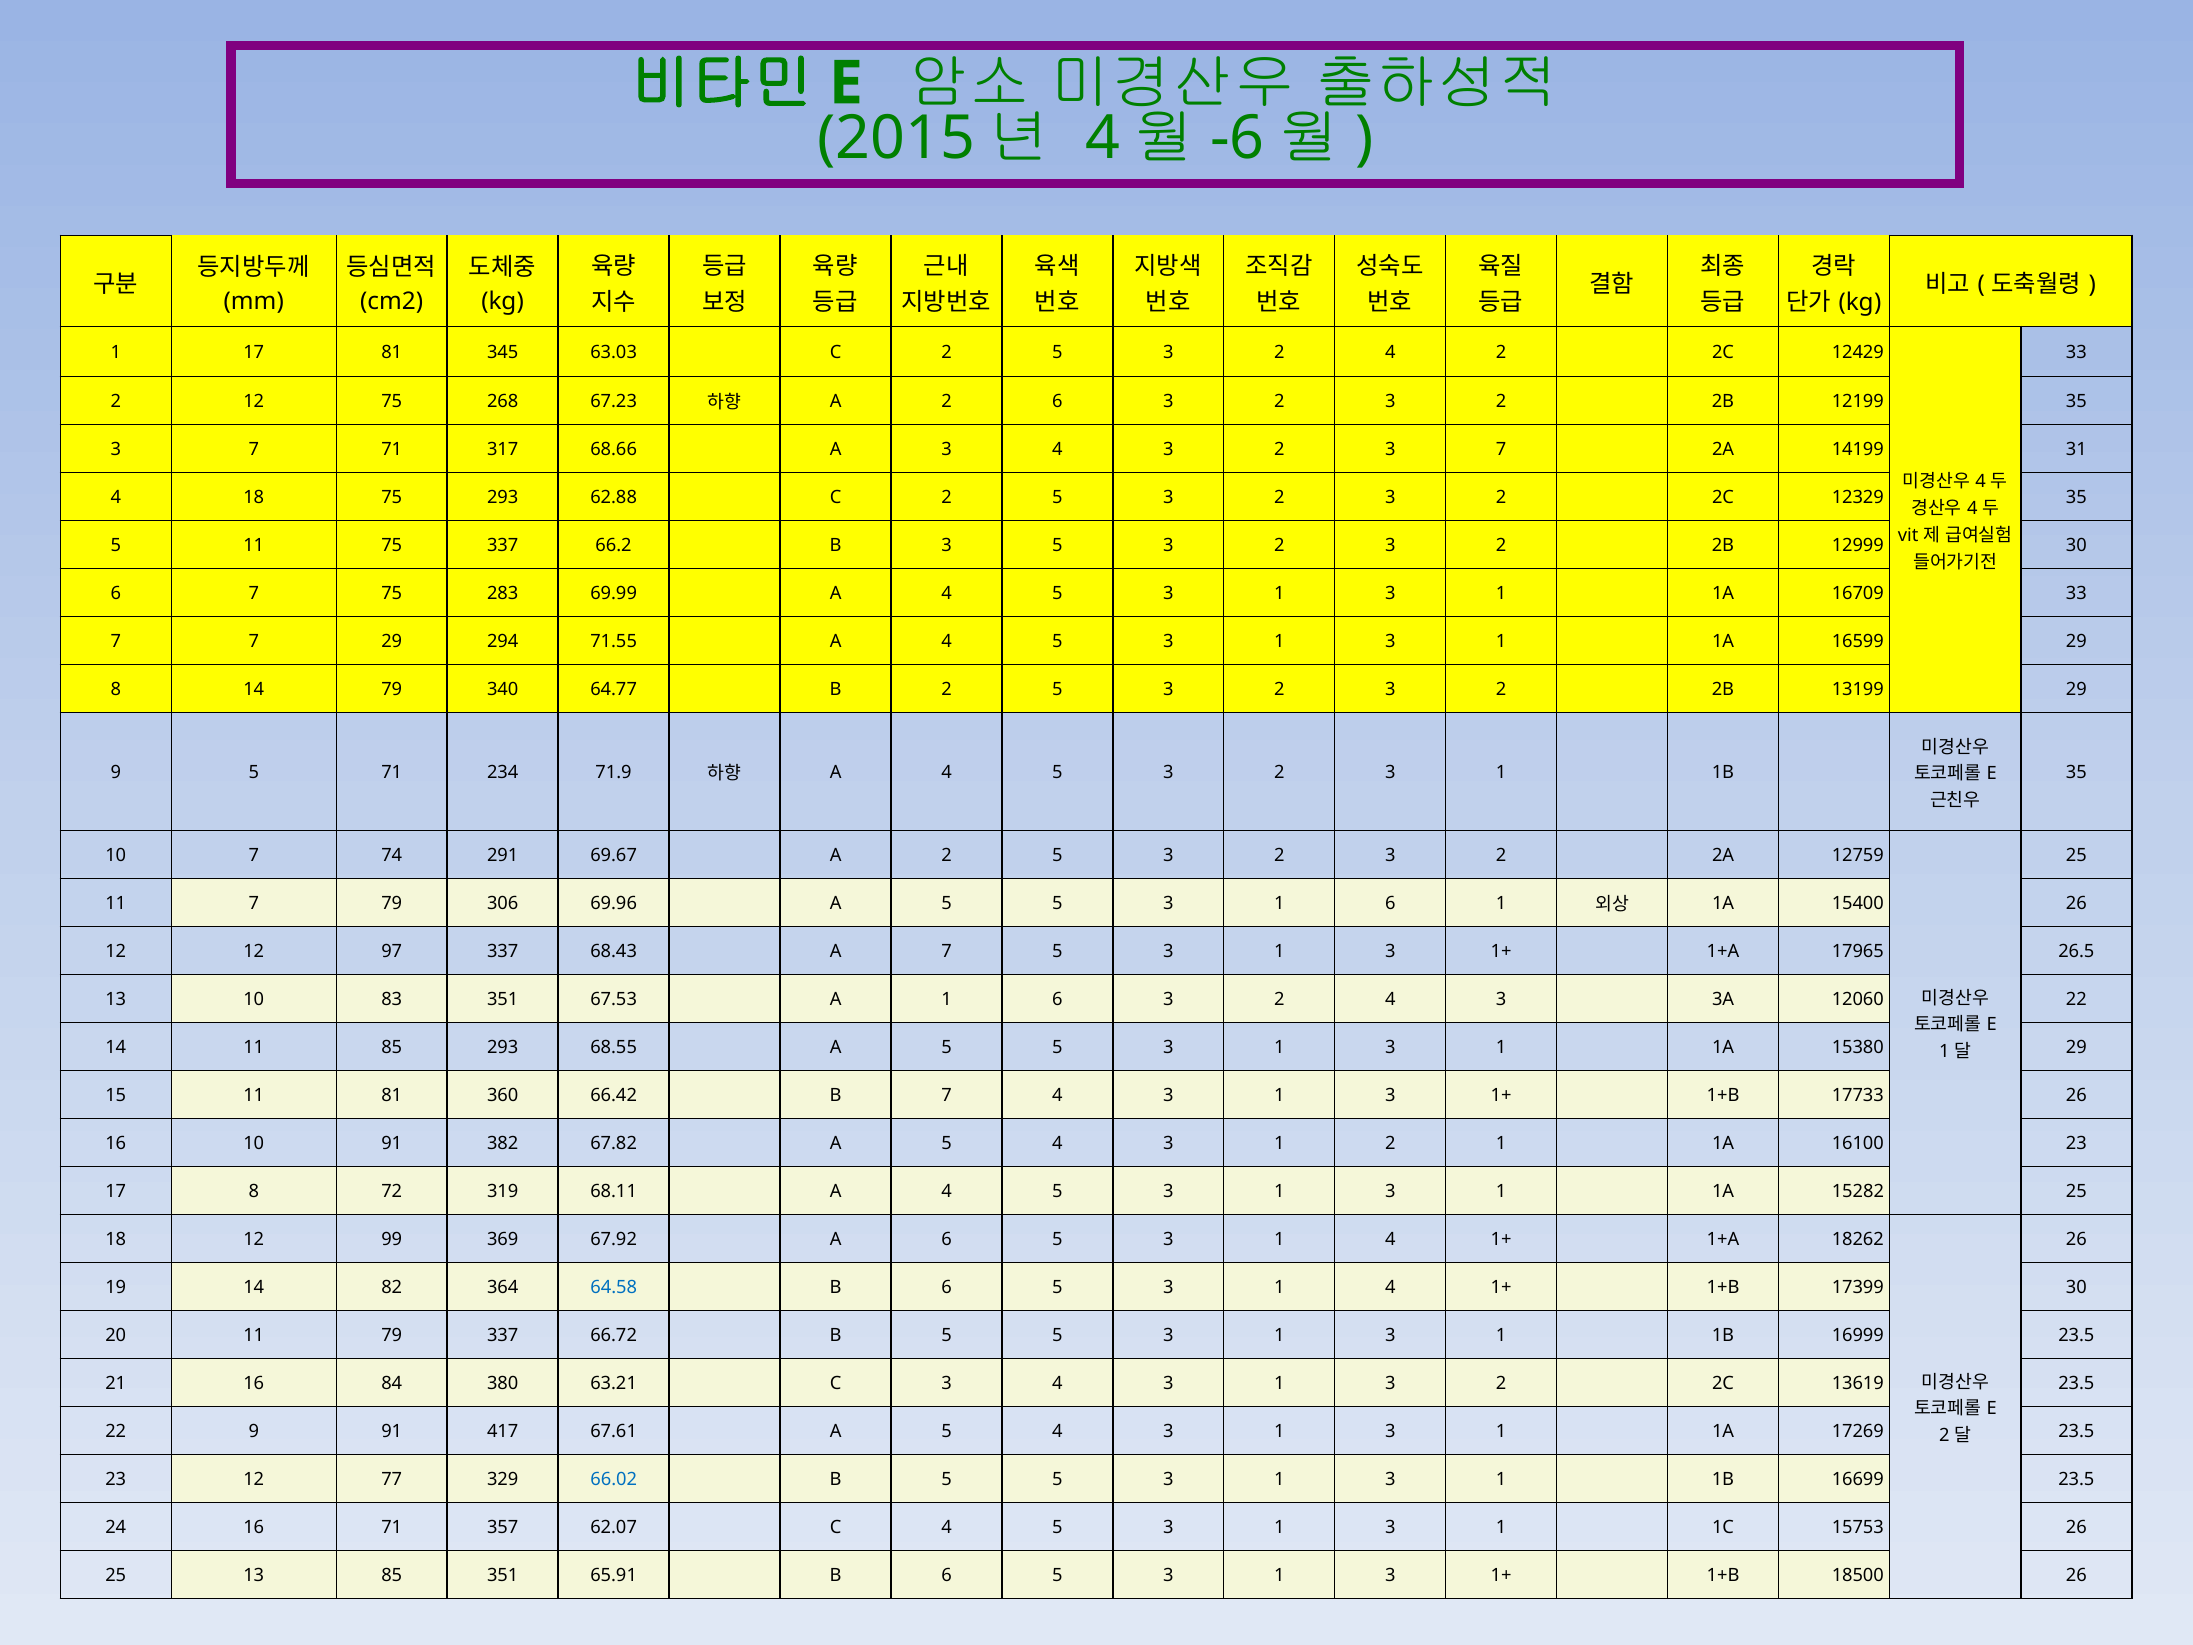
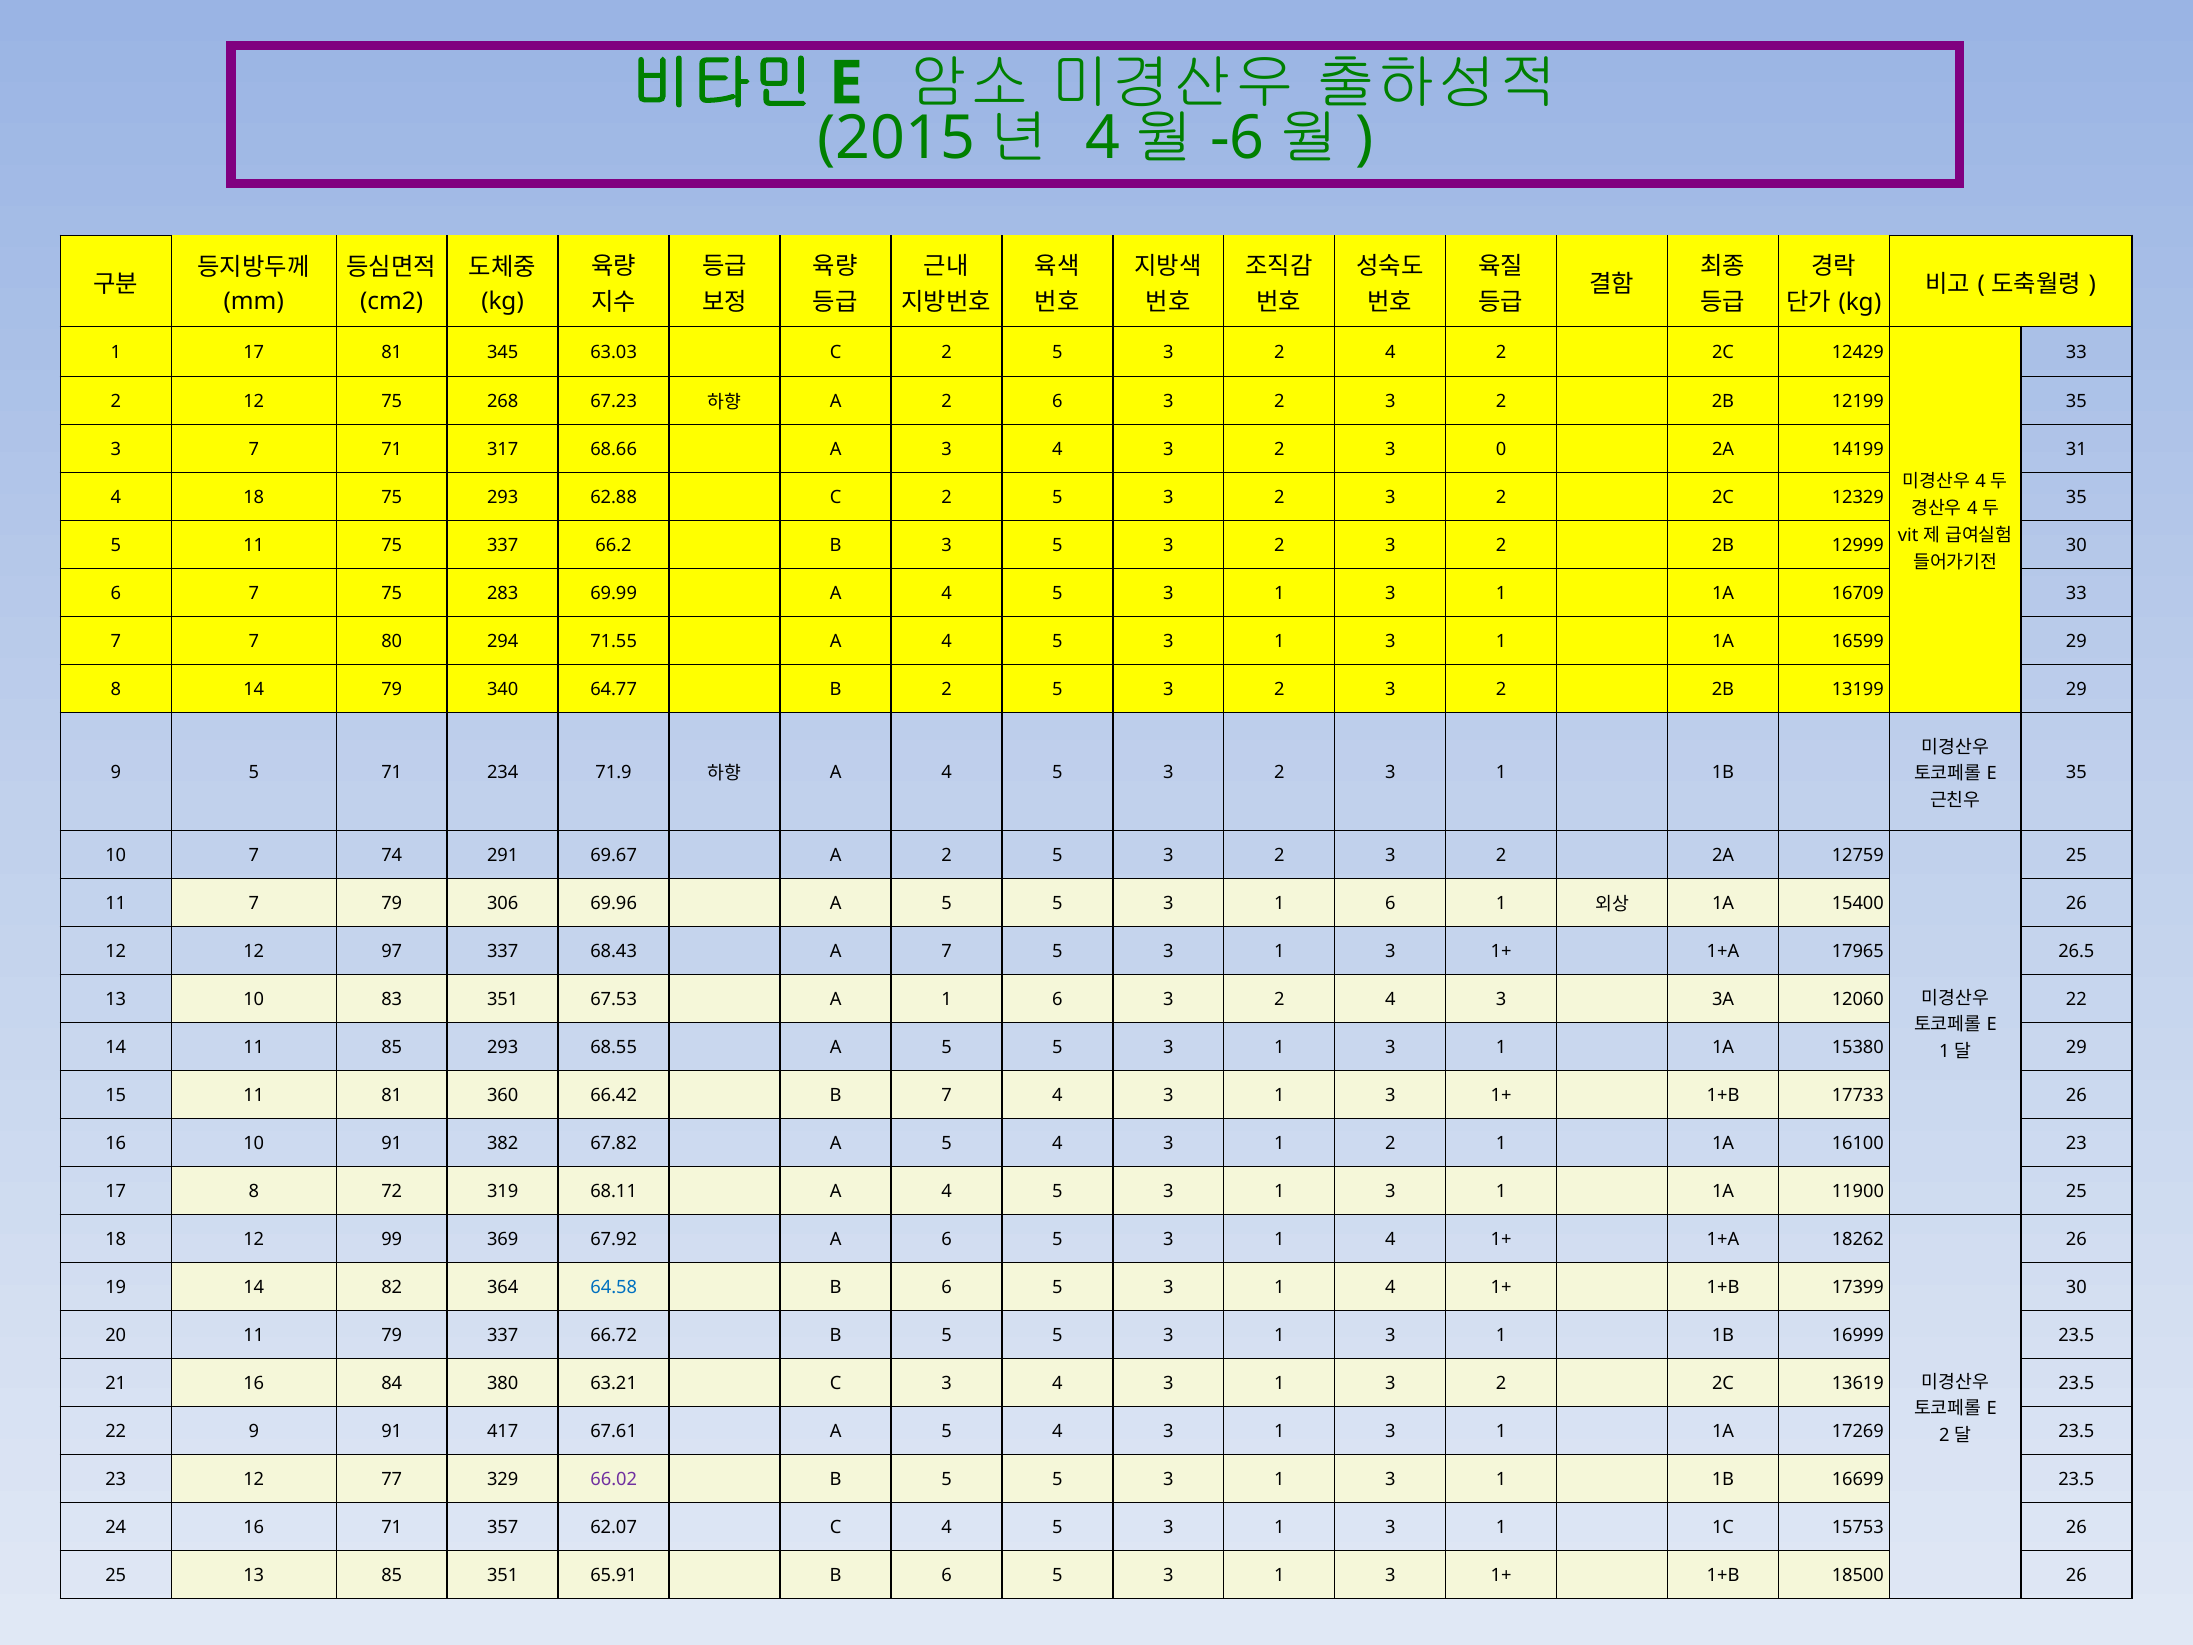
2 3 7: 7 -> 0 (1501, 450)
7 29: 29 -> 80 (392, 642)
15282: 15282 -> 11900 (1858, 1192)
66.02 colour: blue -> purple (614, 1480)
